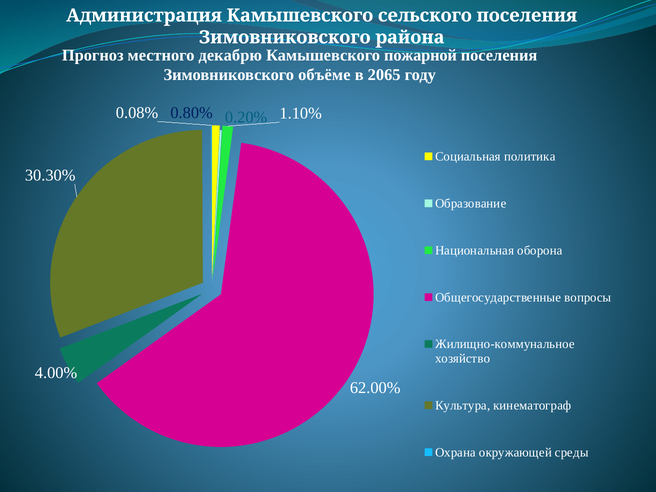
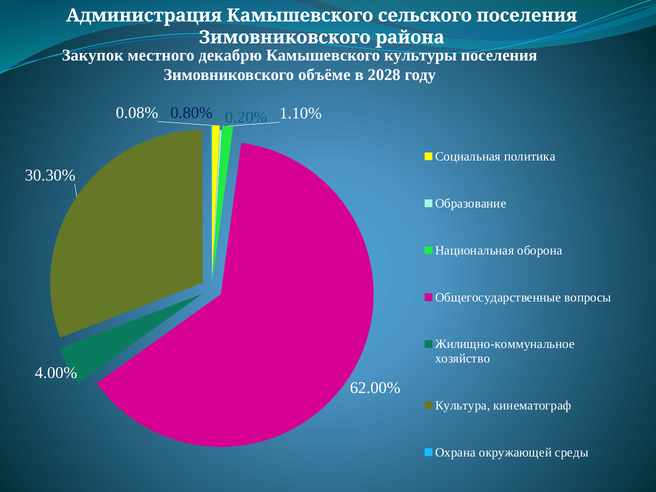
Прогноз: Прогноз -> Закупок (93, 55)
пожарной: пожарной -> культуры (420, 55)
2065: 2065 -> 2028 (384, 75)
